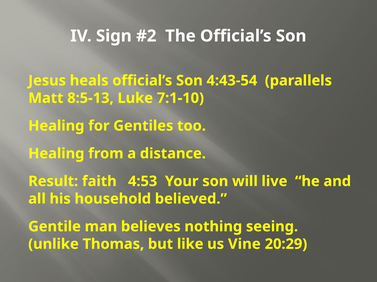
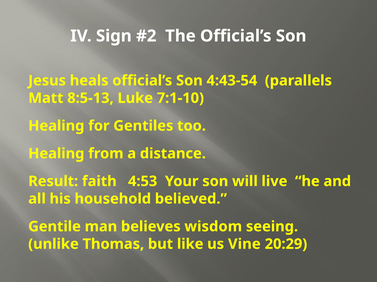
nothing: nothing -> wisdom (213, 227)
